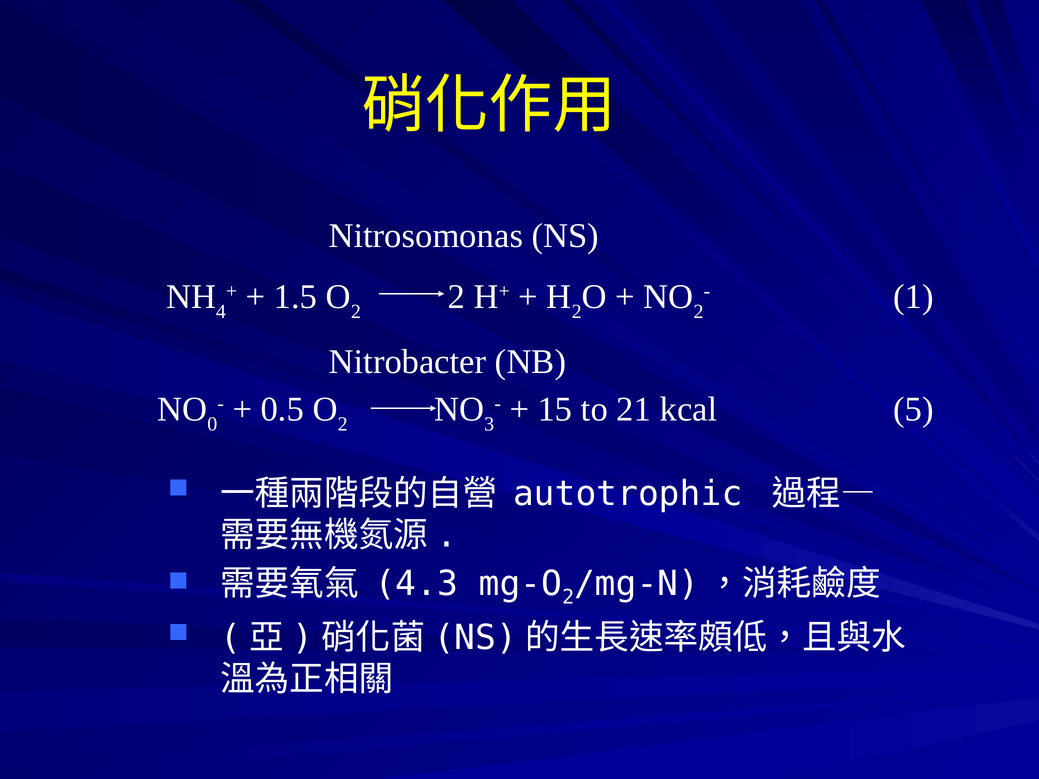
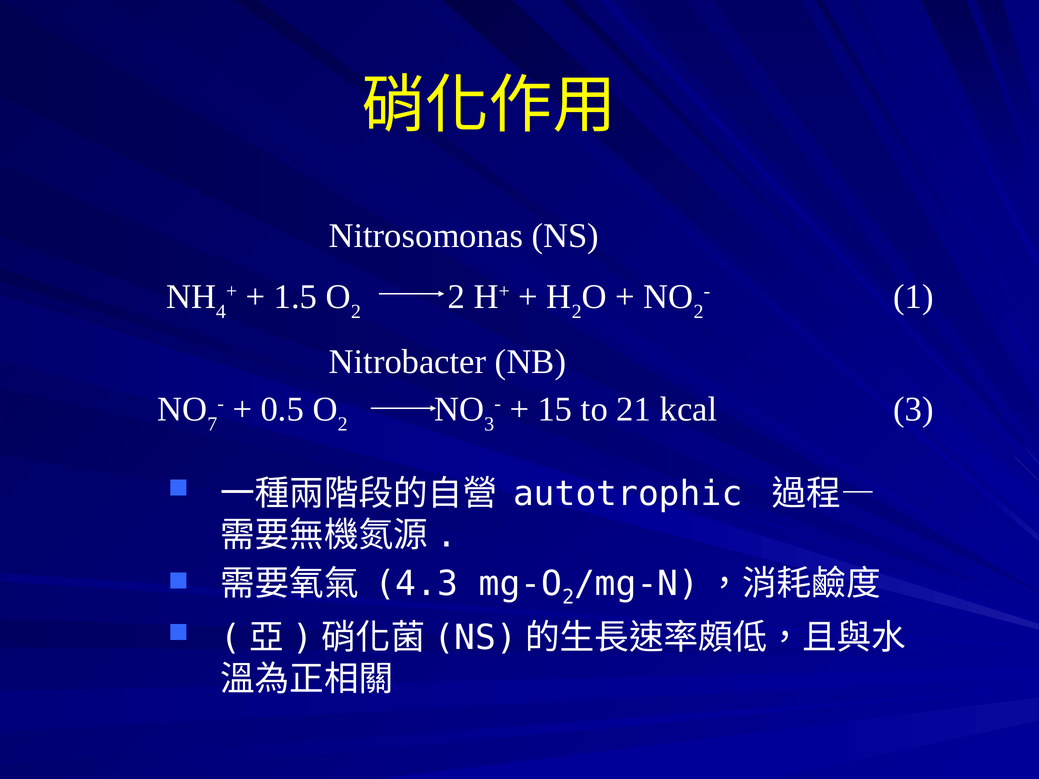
0: 0 -> 7 (212, 425)
kcal 5: 5 -> 3 (913, 409)
